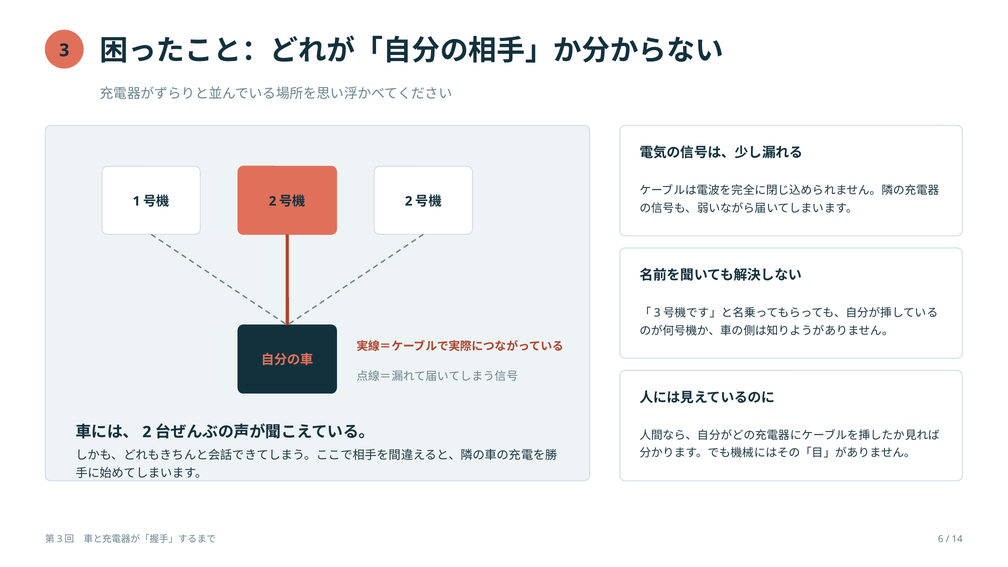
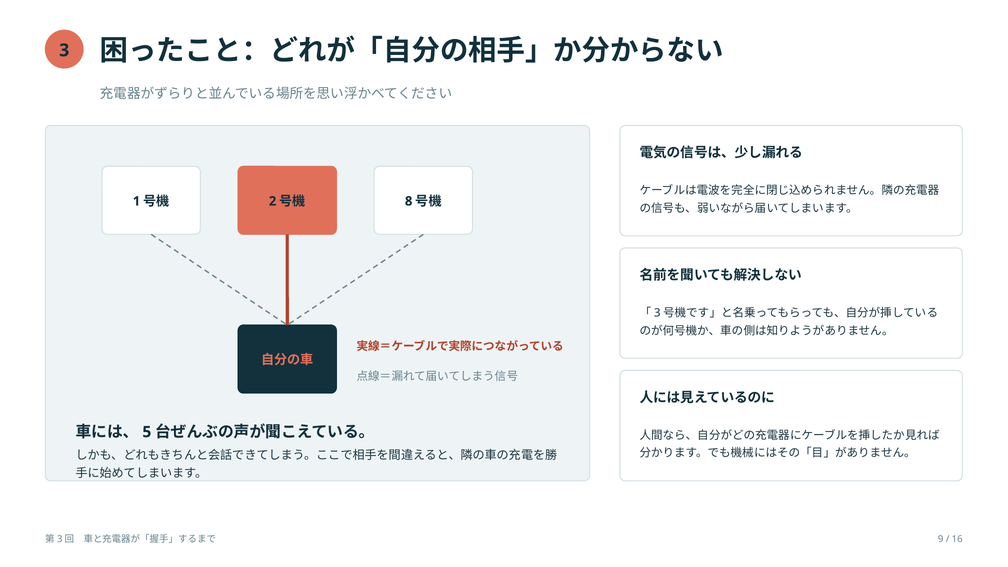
2: 2 -> 8 (409, 201)
2: 2 -> 5 (147, 432)
6: 6 -> 9 (941, 539)
14: 14 -> 16 (957, 539)
